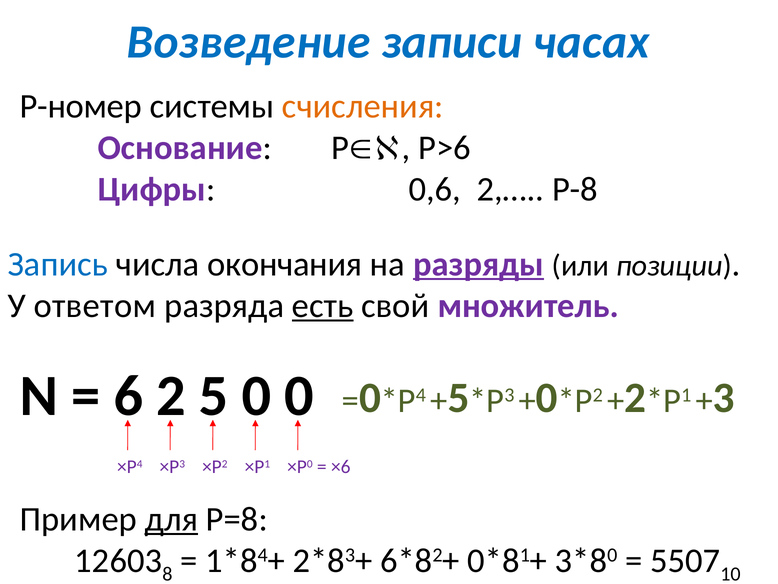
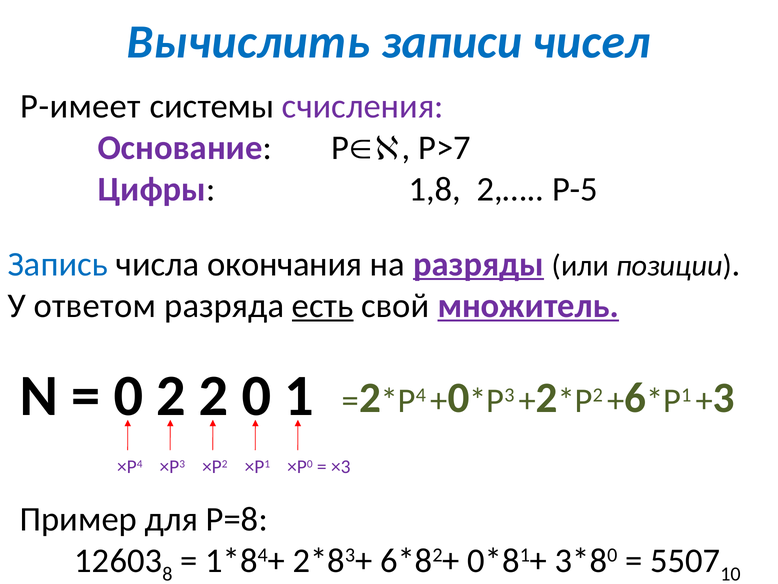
Возведение: Возведение -> Вычислить (249, 42)
часах: часах -> чисел (592, 42)
Р-номер: Р-номер -> Р-имеет (81, 106)
счисления colour: orange -> purple (363, 106)
P>6: P>6 -> P>7 (445, 148)
0,6: 0,6 -> 1,8 (435, 189)
Р-8: Р-8 -> Р-5 (575, 189)
множитель underline: none -> present (528, 306)
6: 6 -> 0 (128, 395)
2 5: 5 -> 2 (214, 395)
0 0: 0 -> 1 (299, 395)
0: 0 -> 2 (370, 397)
5: 5 -> 0 (458, 397)
0: 0 -> 2 (547, 397)
2: 2 -> 6 (635, 397)
×6: ×6 -> ×3 (341, 467)
для underline: present -> none (171, 519)
